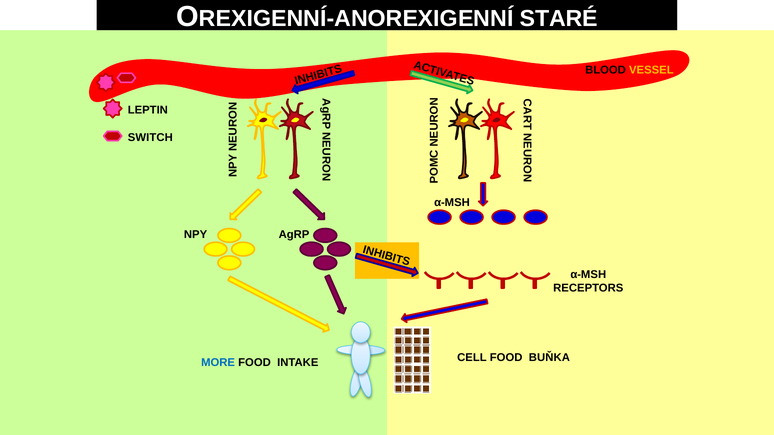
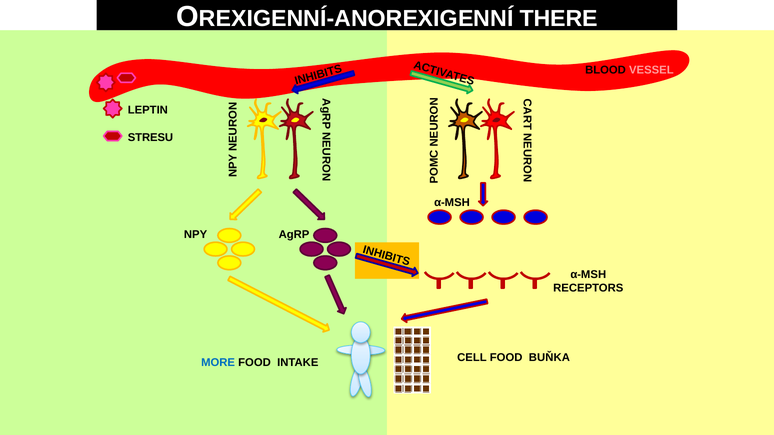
STARÉ: STARÉ -> THERE (559, 19)
VESSEL colour: yellow -> pink (651, 70)
SWITCH: SWITCH -> STRESU (150, 137)
